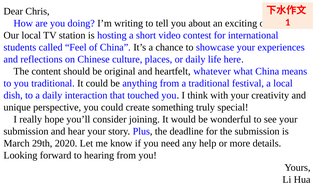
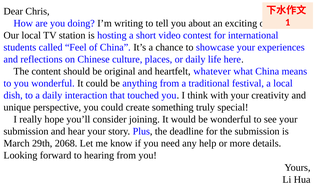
you traditional: traditional -> wonderful (53, 83)
2020: 2020 -> 2068 (66, 143)
